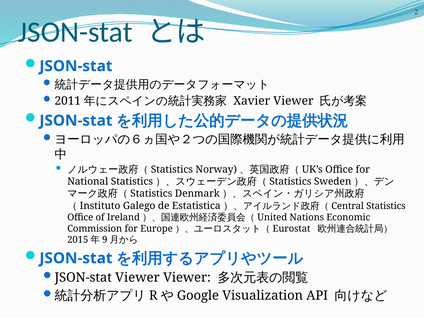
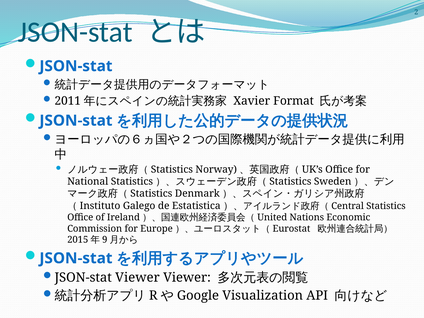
Xavier Viewer: Viewer -> Format (294, 101)
